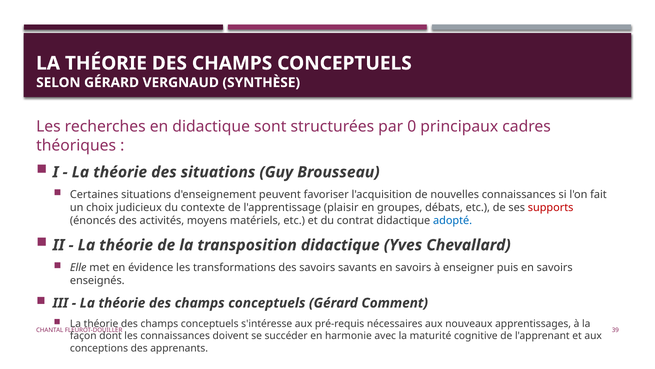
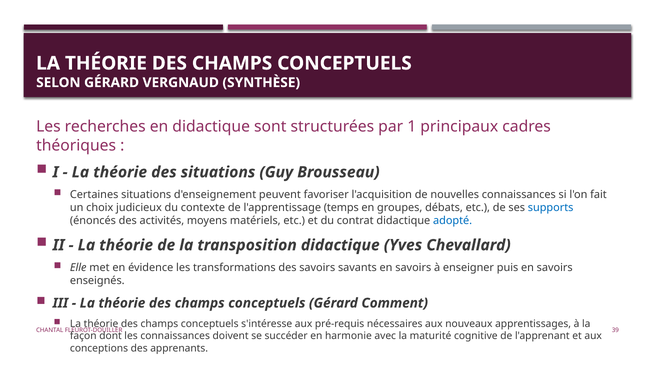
0: 0 -> 1 (412, 126)
plaisir: plaisir -> temps (341, 207)
supports colour: red -> blue (551, 207)
